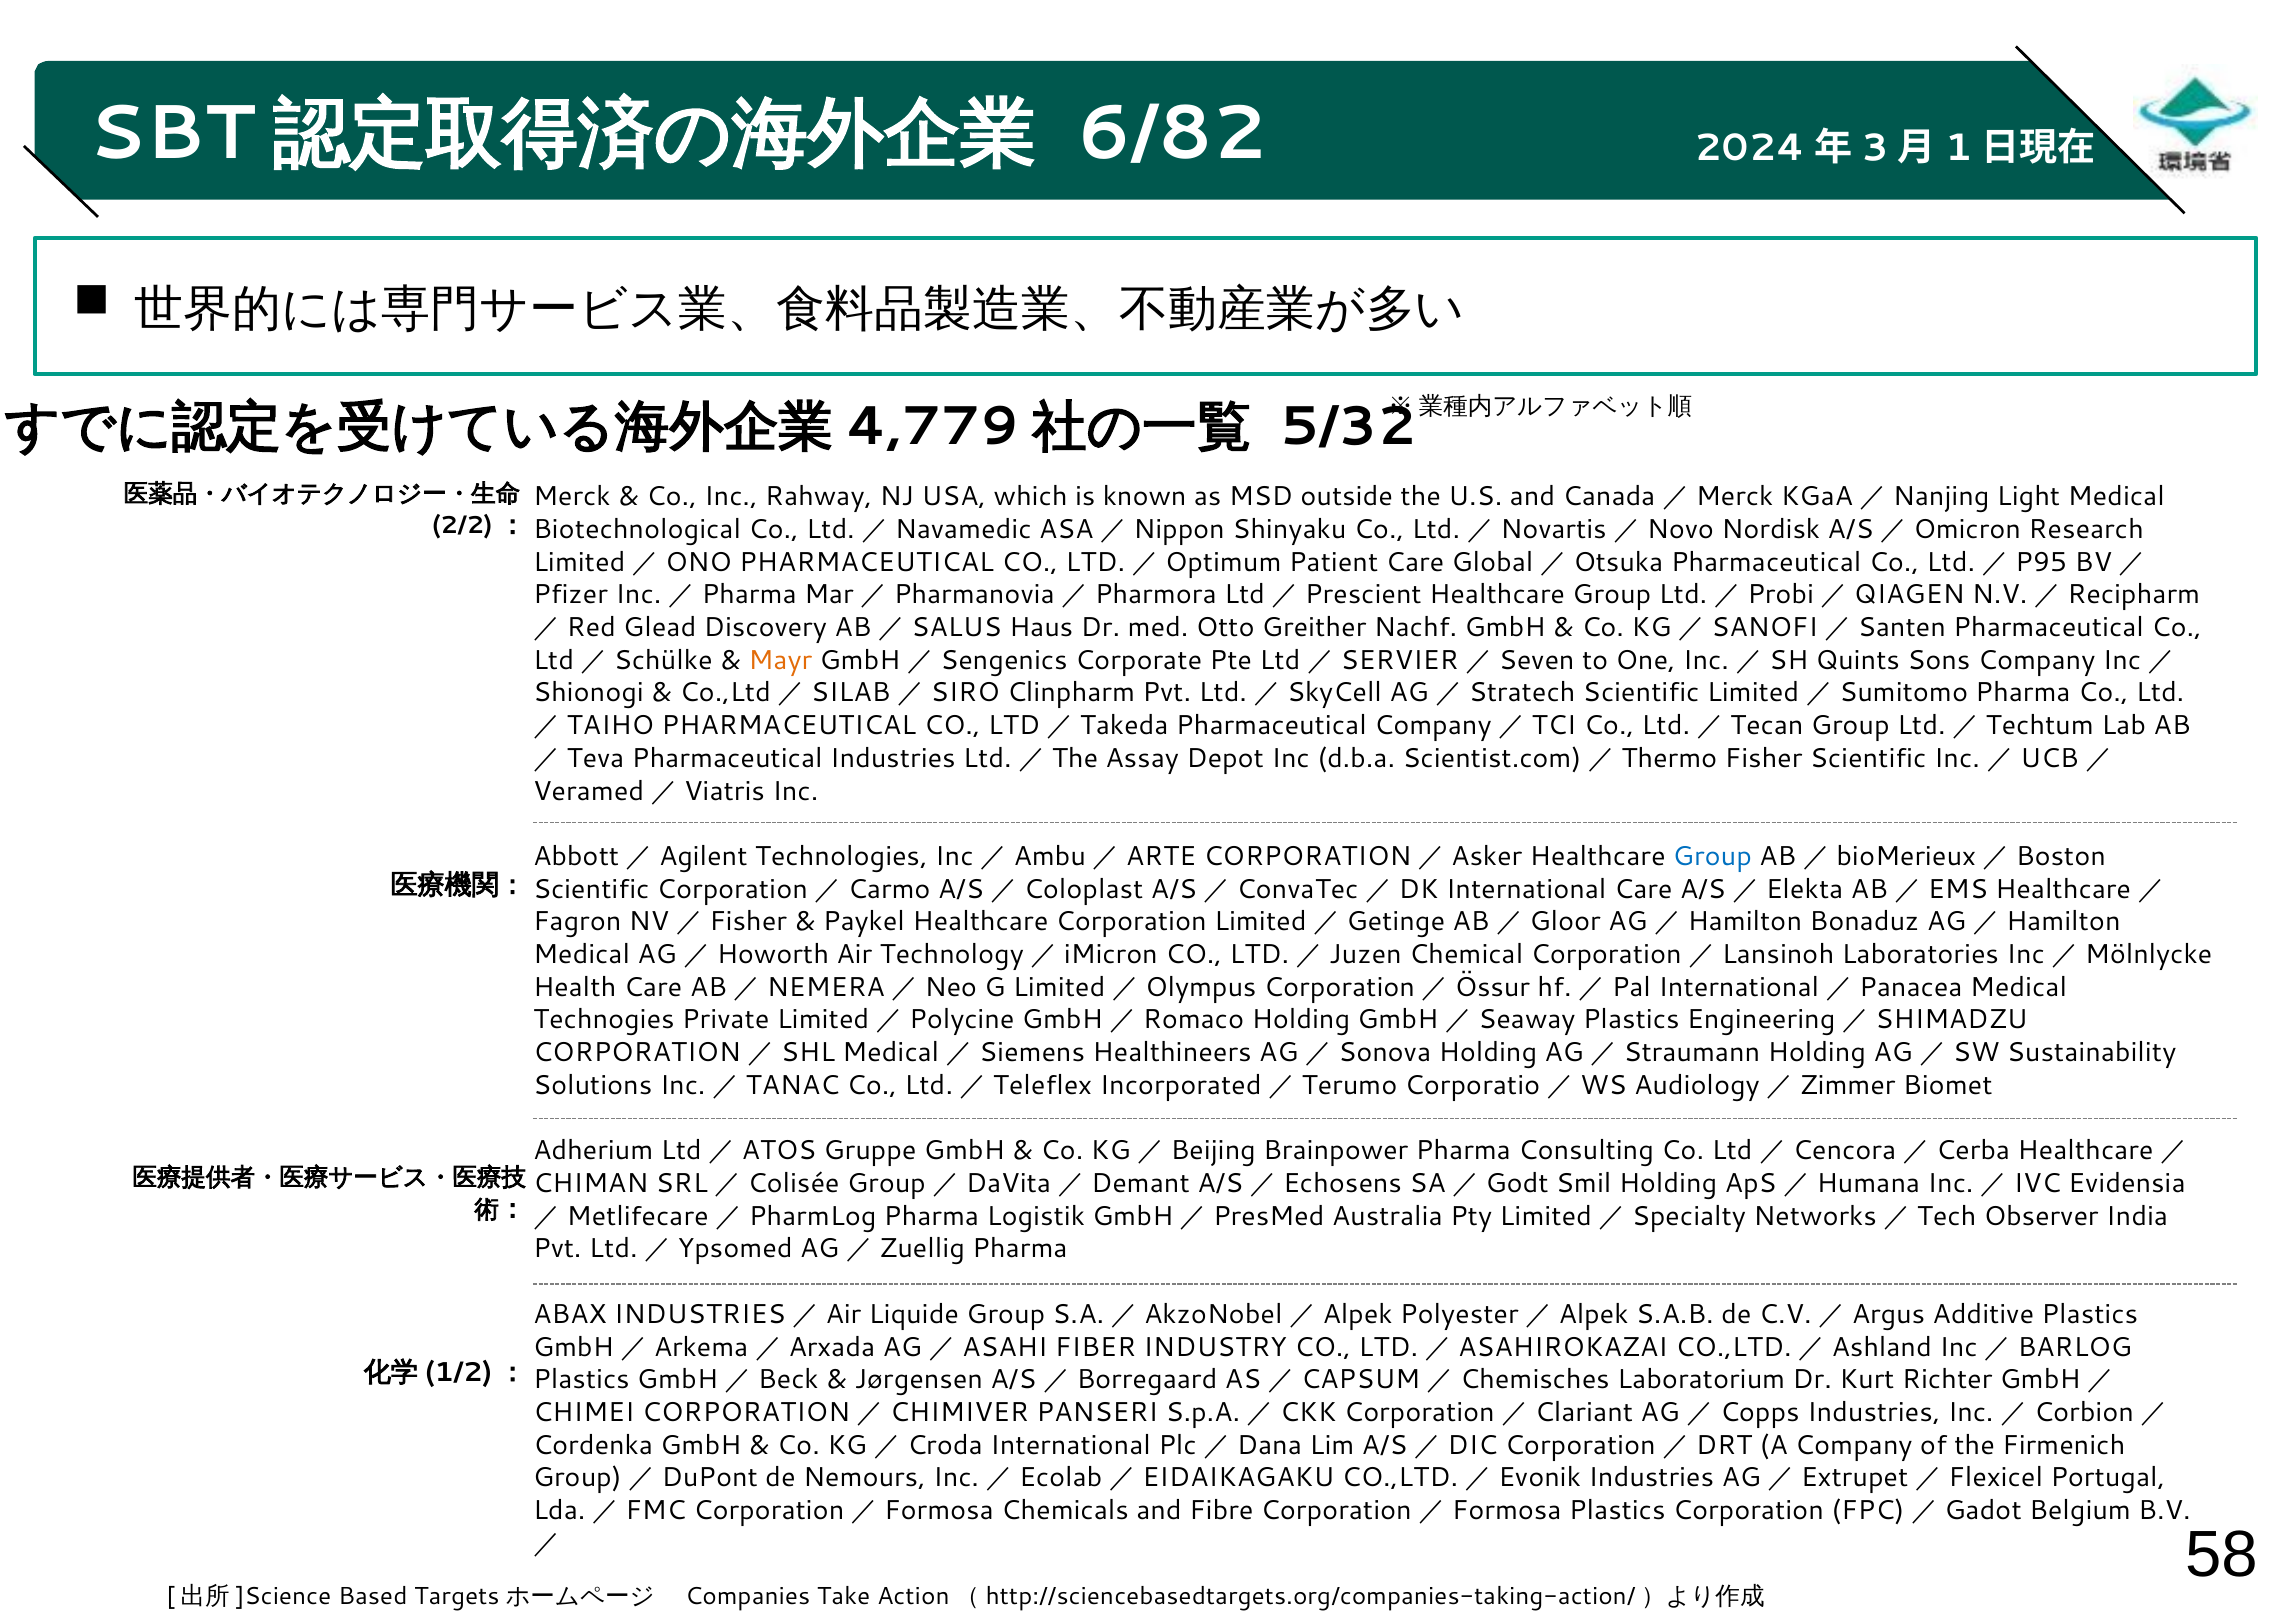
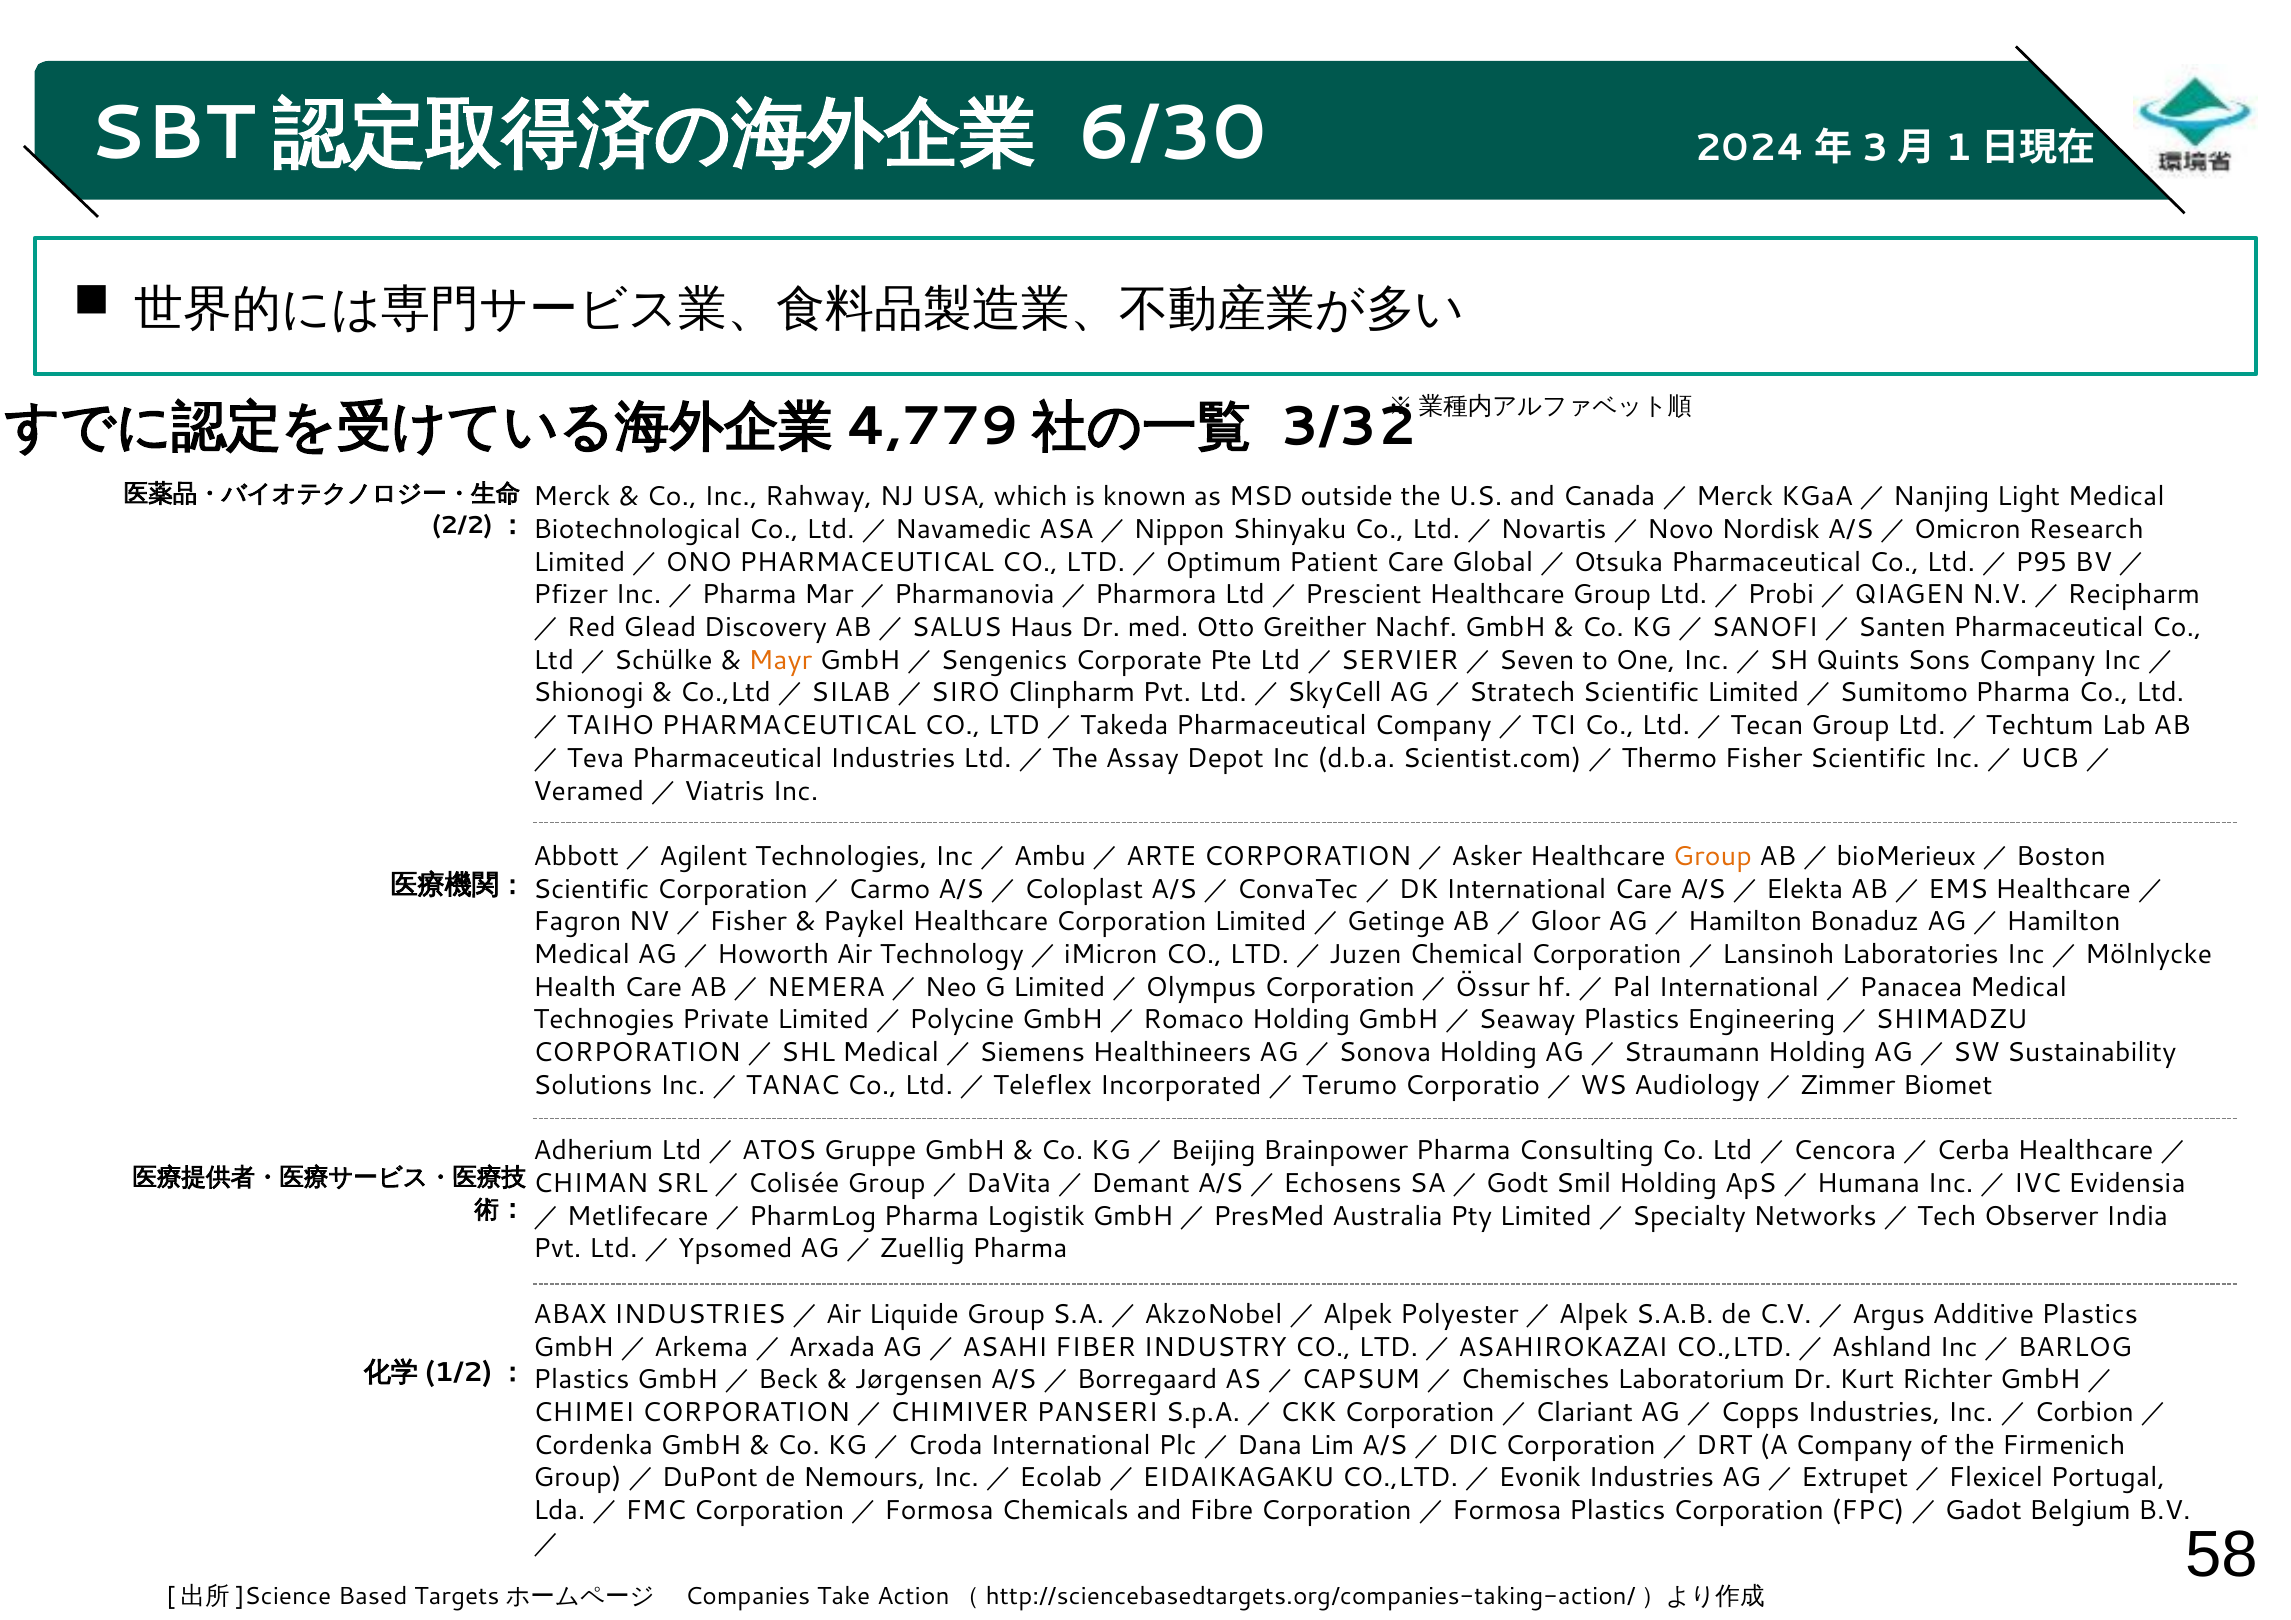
6/82: 6/82 -> 6/30 (1172, 134)
5/32: 5/32 -> 3/32 (1349, 427)
Group colour: blue -> orange (1712, 856)
